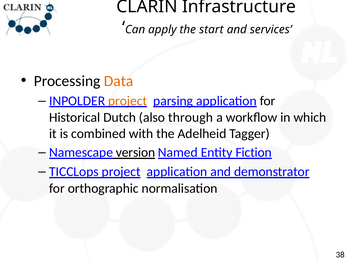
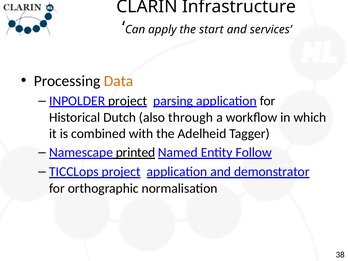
project colour: orange -> black (128, 101)
version: version -> printed (136, 153)
Fiction: Fiction -> Follow (254, 153)
